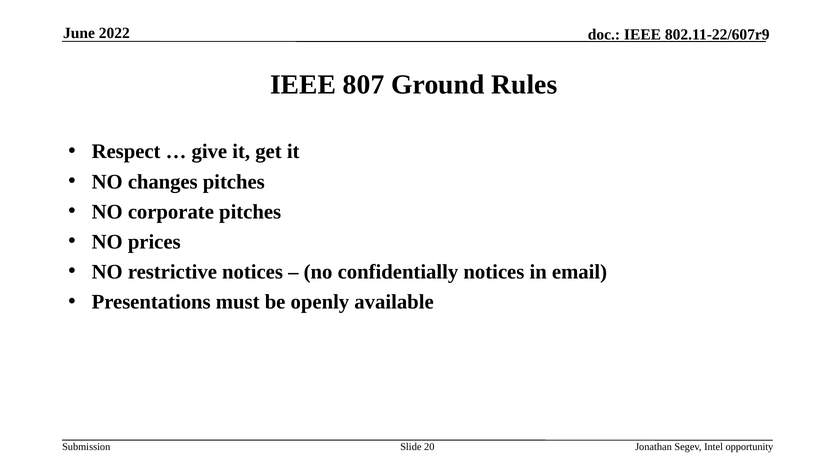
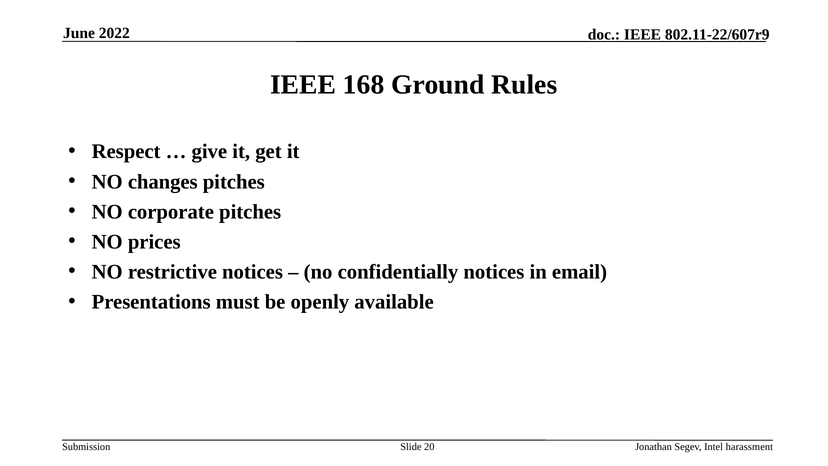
807: 807 -> 168 (364, 85)
opportunity: opportunity -> harassment (749, 447)
